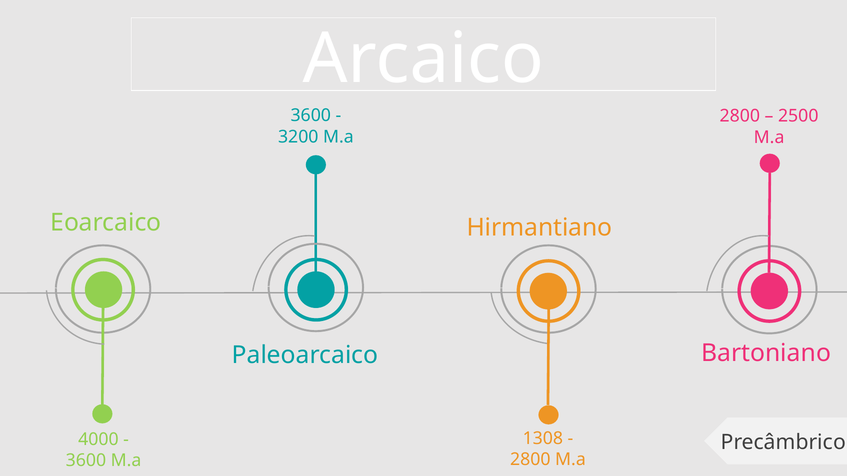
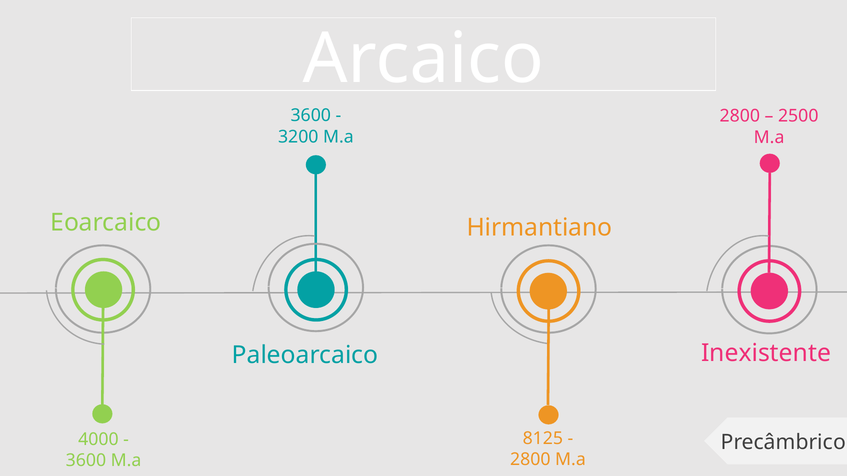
Bartoniano: Bartoniano -> Inexistente (766, 353)
1308: 1308 -> 8125 (543, 439)
